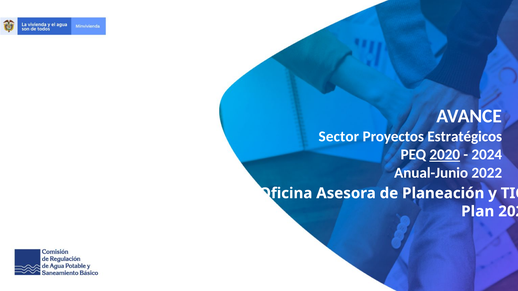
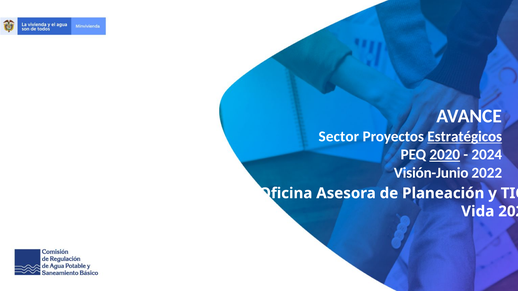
Estratégicos underline: none -> present (465, 137)
Anual-Junio: Anual-Junio -> Visión-Junio (431, 173)
Plan: Plan -> Vida (478, 212)
